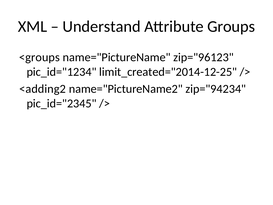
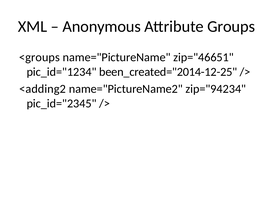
Understand: Understand -> Anonymous (102, 26)
zip="96123: zip="96123 -> zip="46651 (203, 57)
limit_created="2014-12-25: limit_created="2014-12-25 -> been_created="2014-12-25 (168, 72)
